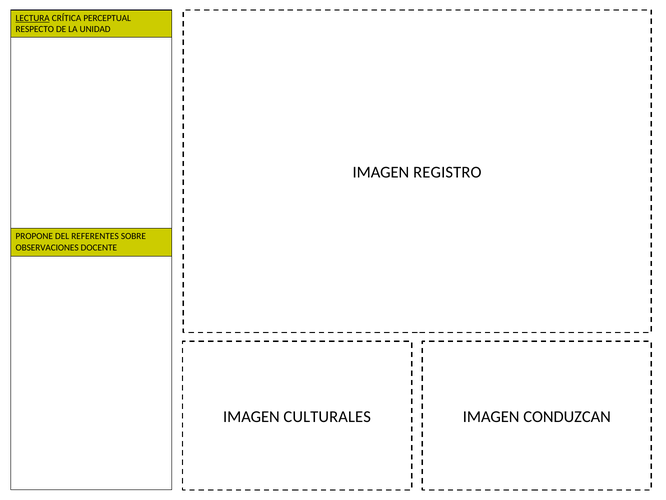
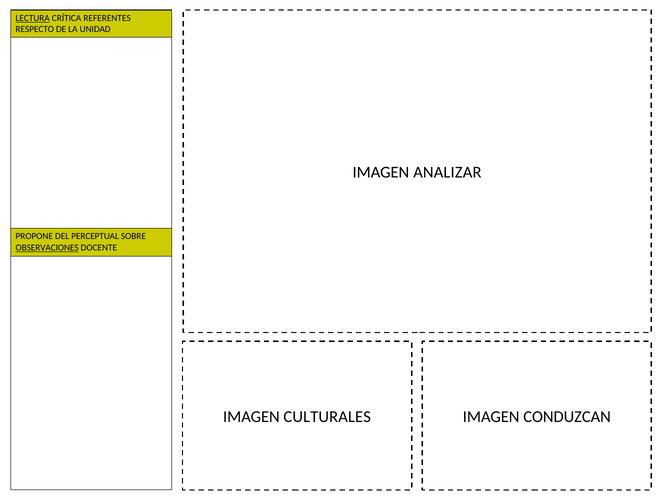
PERCEPTUAL: PERCEPTUAL -> REFERENTES (107, 18)
REGISTRO: REGISTRO -> ANALIZAR (447, 172)
REFERENTES: REFERENTES -> PERCEPTUAL (95, 236)
OBSERVACIONES underline: none -> present (47, 247)
